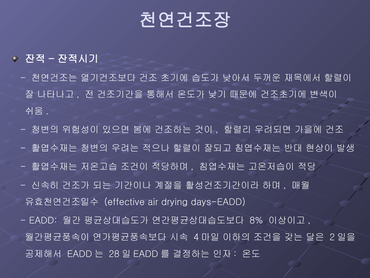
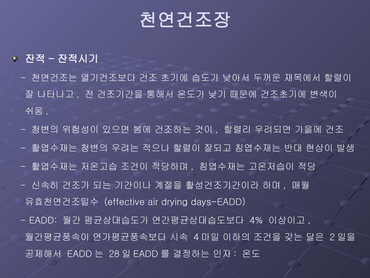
8%: 8% -> 4% (256, 220)
